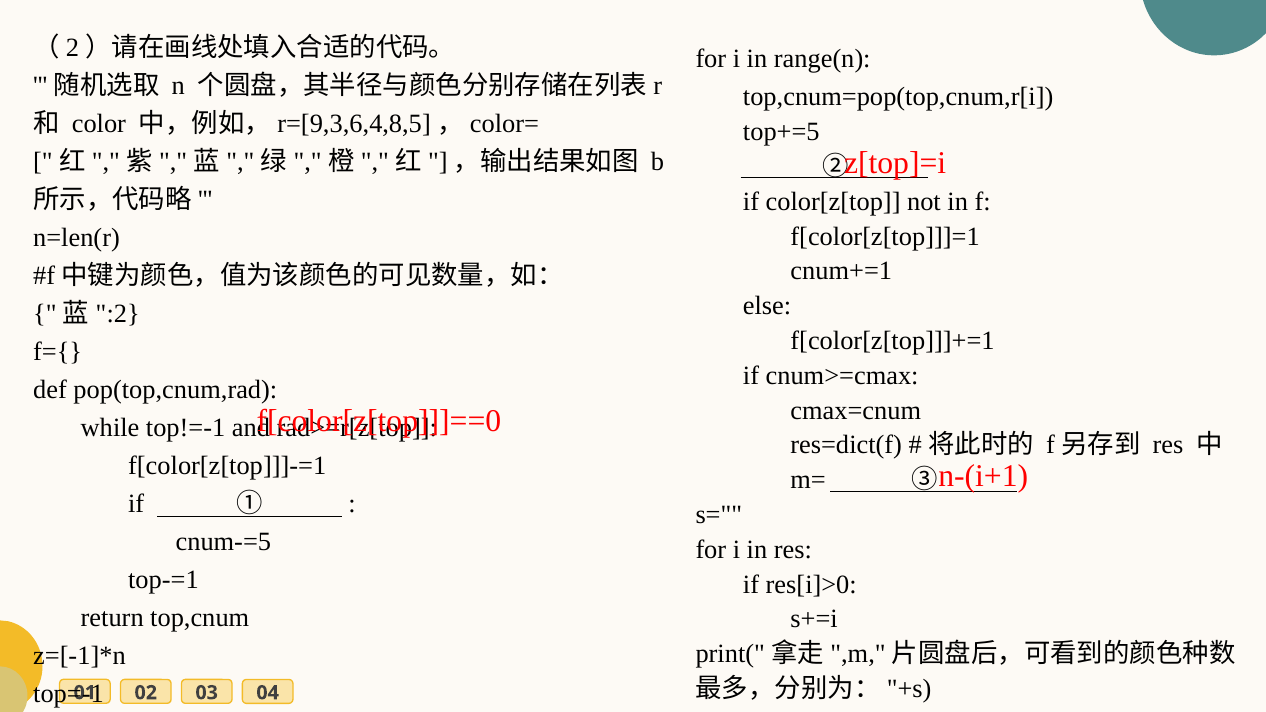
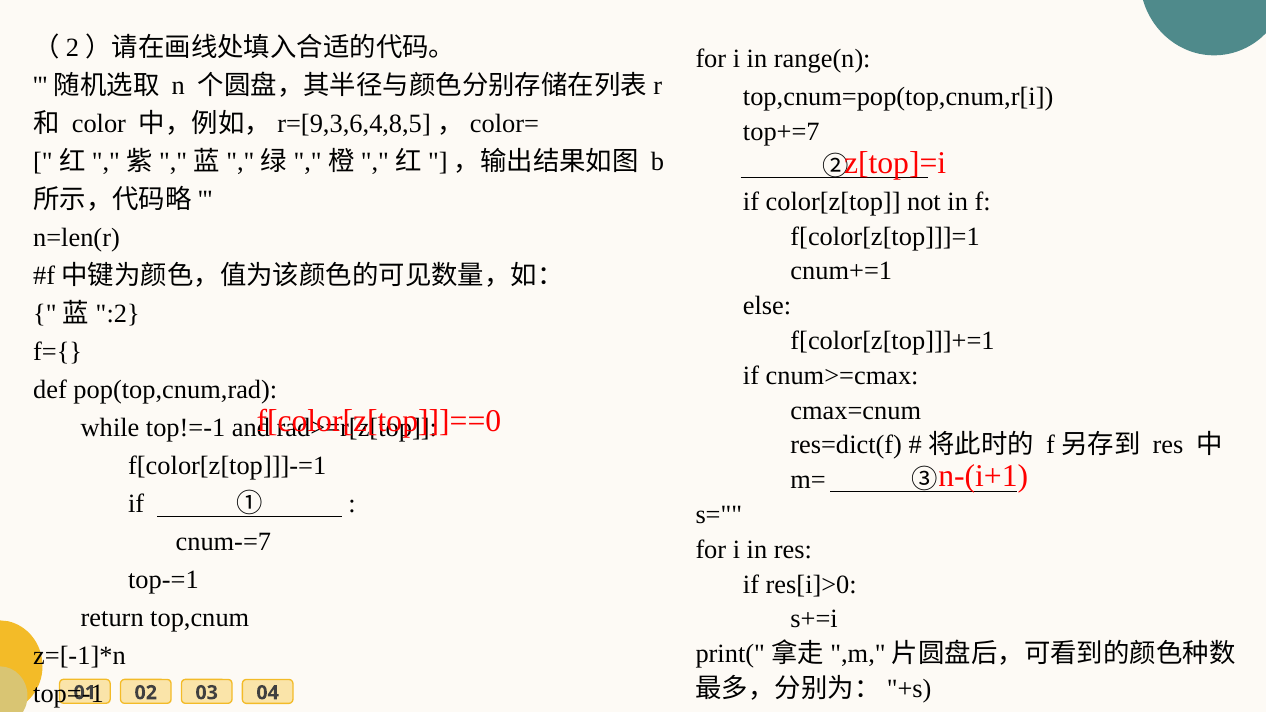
top+=5: top+=5 -> top+=7 (781, 132)
cnum-=5: cnum-=5 -> cnum-=7 (223, 542)
